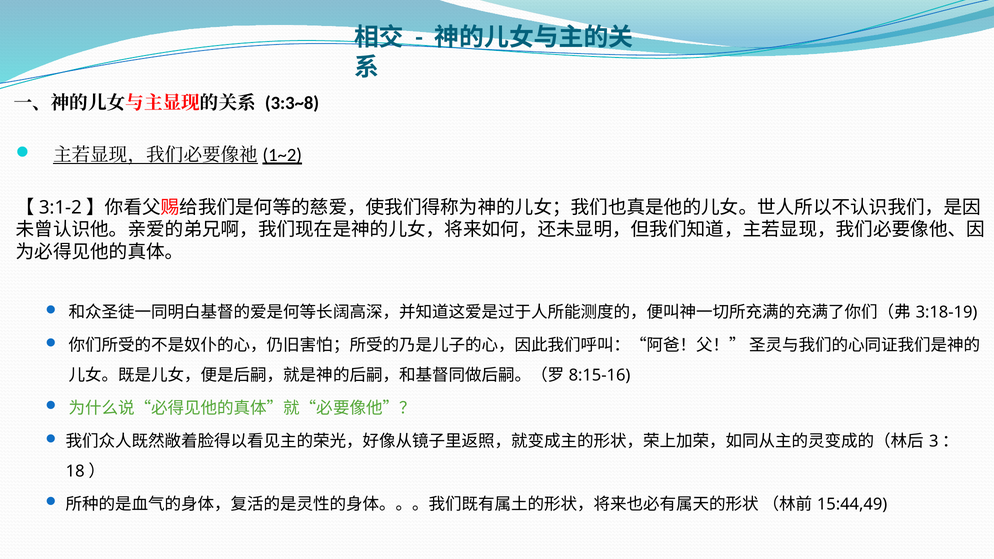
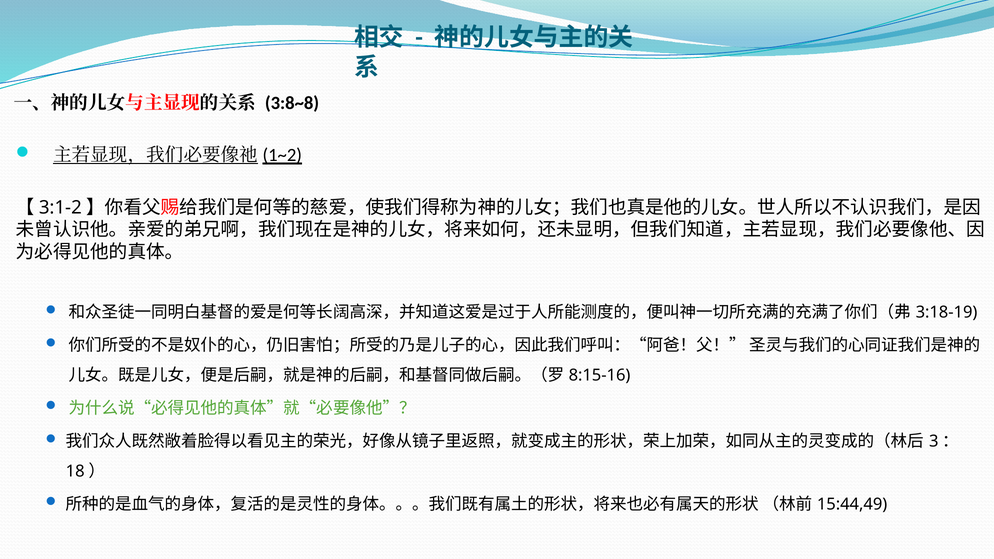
3:3~8: 3:3~8 -> 3:8~8 (292, 103)
